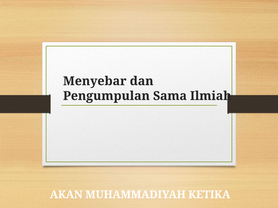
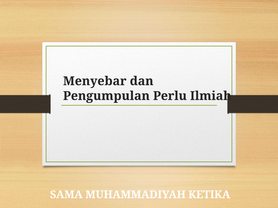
Sama: Sama -> Perlu (170, 96)
AKAN: AKAN -> SAMA (66, 195)
